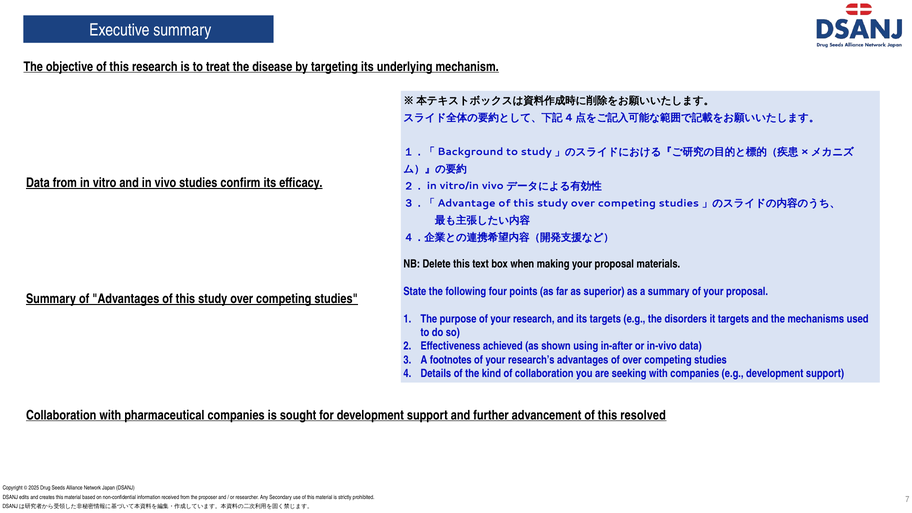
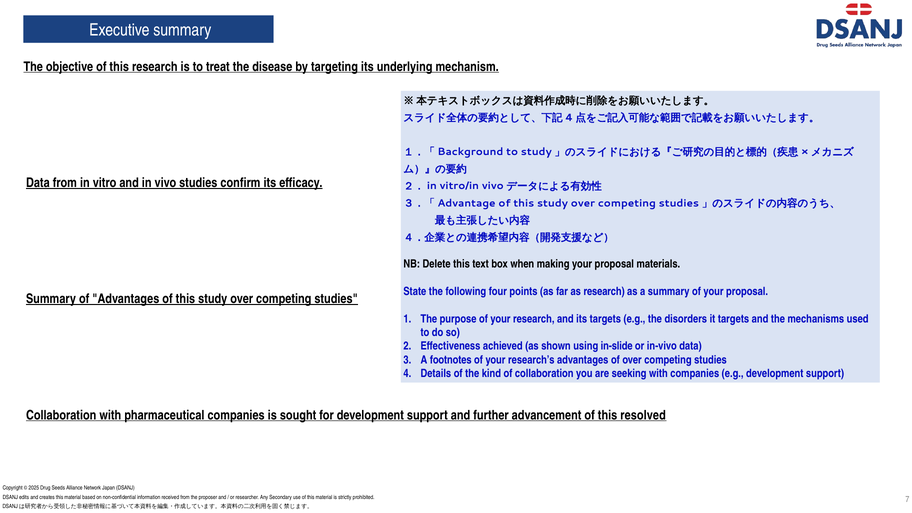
as superior: superior -> research (604, 291)
in-after: in-after -> in-slide (617, 346)
